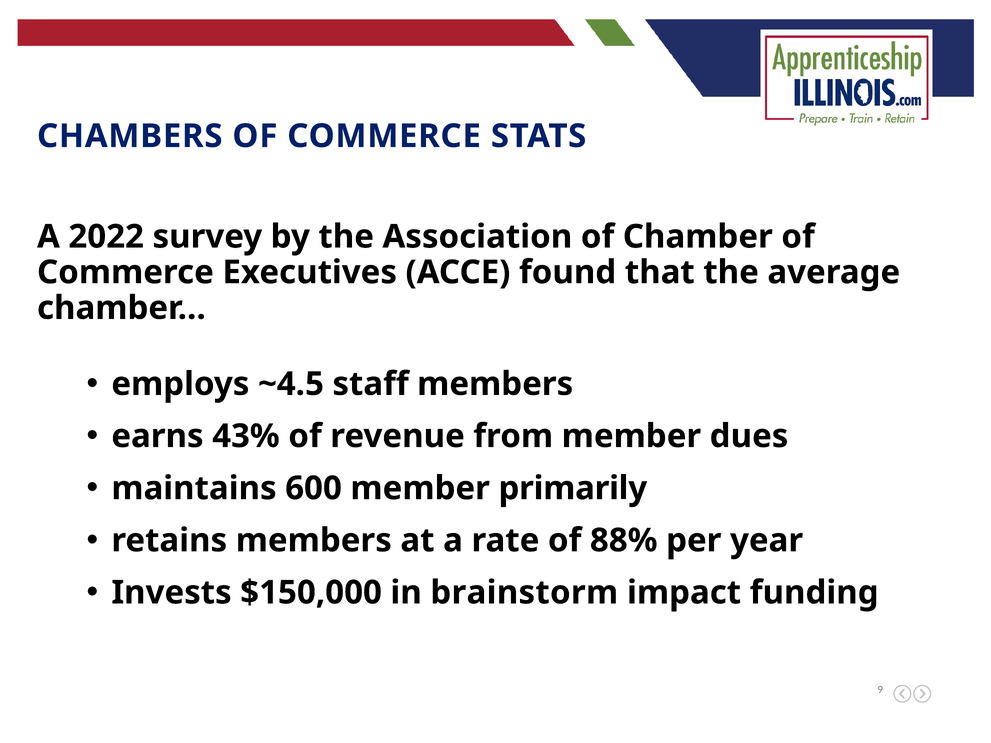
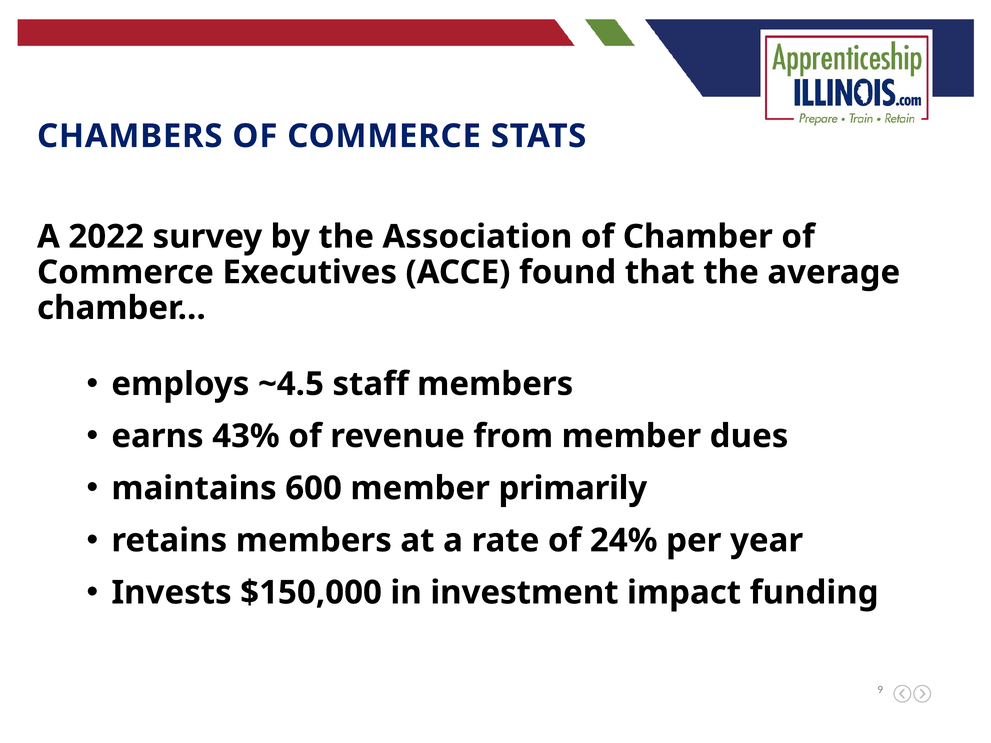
88%: 88% -> 24% (624, 541)
brainstorm: brainstorm -> investment (524, 593)
